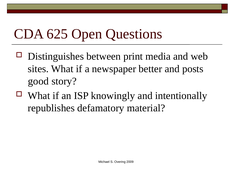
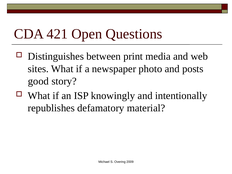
625: 625 -> 421 (57, 34)
better: better -> photo (150, 69)
